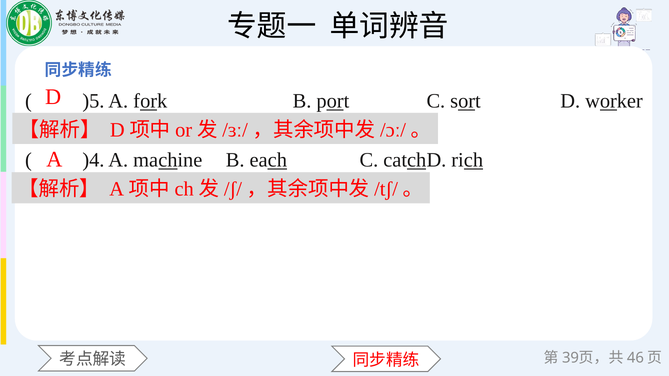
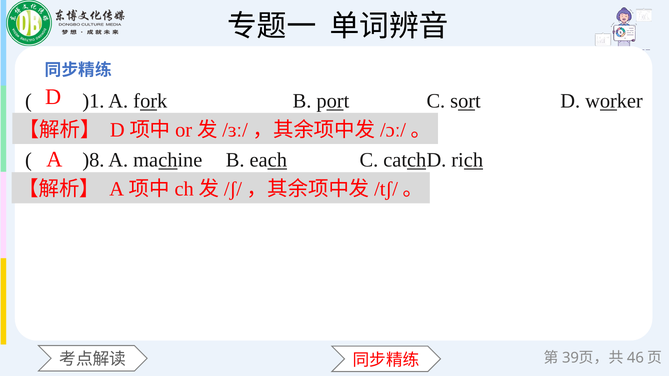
)5: )5 -> )1 (93, 101)
)4: )4 -> )8 (93, 160)
